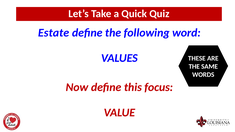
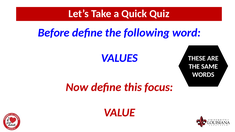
Estate: Estate -> Before (54, 33)
